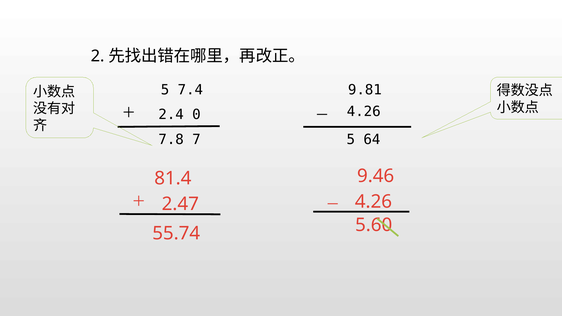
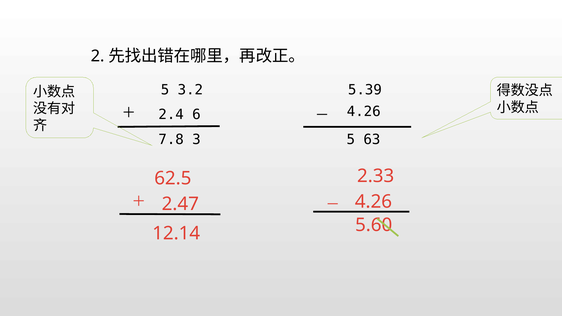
7.4: 7.4 -> 3.2 (190, 90)
9.81: 9.81 -> 5.39 (365, 90)
0: 0 -> 6 (196, 115)
7: 7 -> 3 (196, 139)
64: 64 -> 63 (372, 139)
9.46: 9.46 -> 2.33 (376, 176)
81.4: 81.4 -> 62.5 (173, 178)
55.74: 55.74 -> 12.14 (176, 233)
